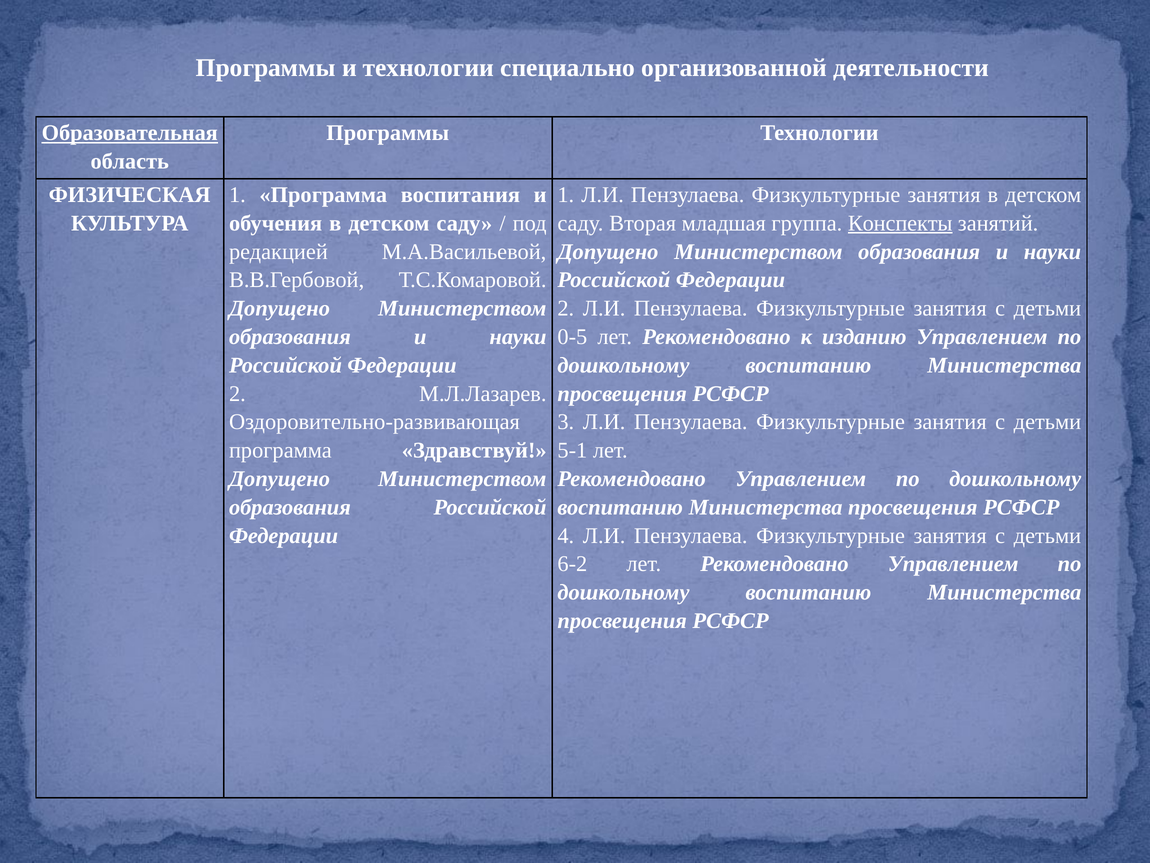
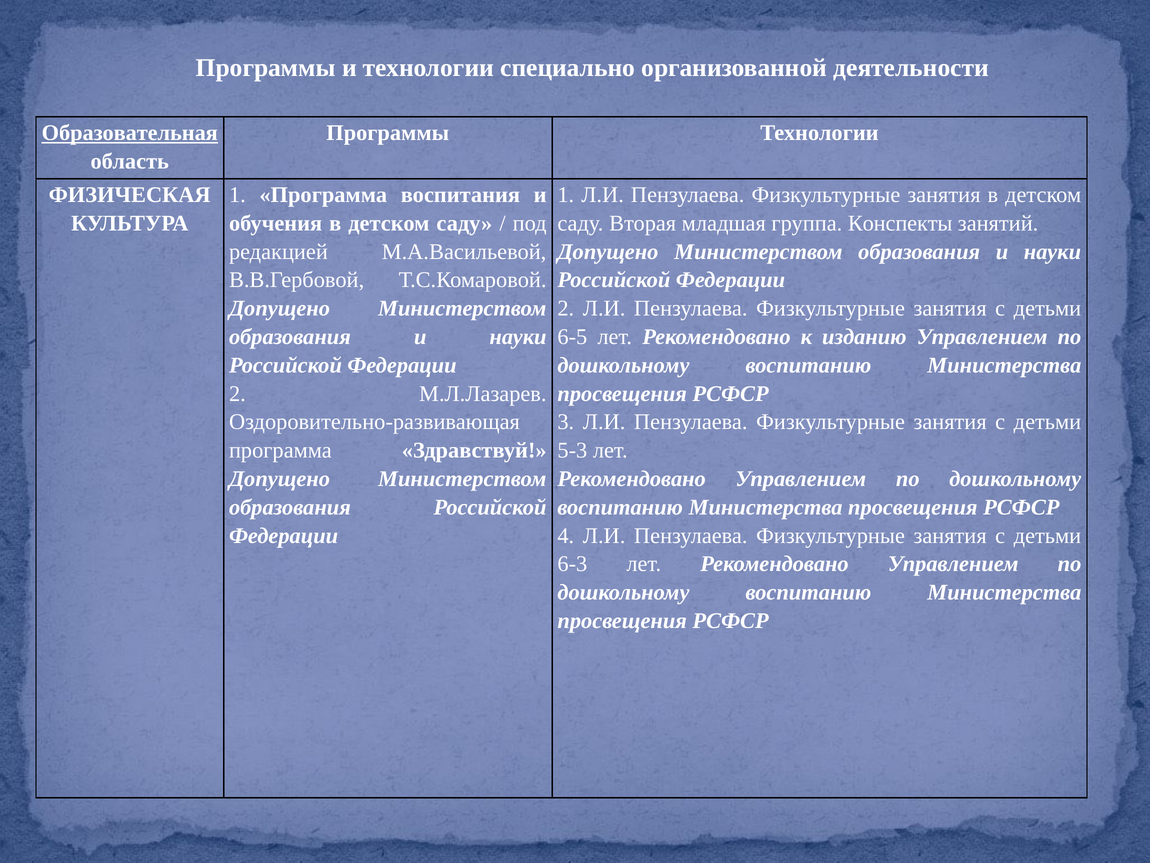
Конспекты underline: present -> none (900, 223)
0-5: 0-5 -> 6-5 (572, 337)
5-1: 5-1 -> 5-3 (572, 450)
6-2: 6-2 -> 6-3 (572, 564)
